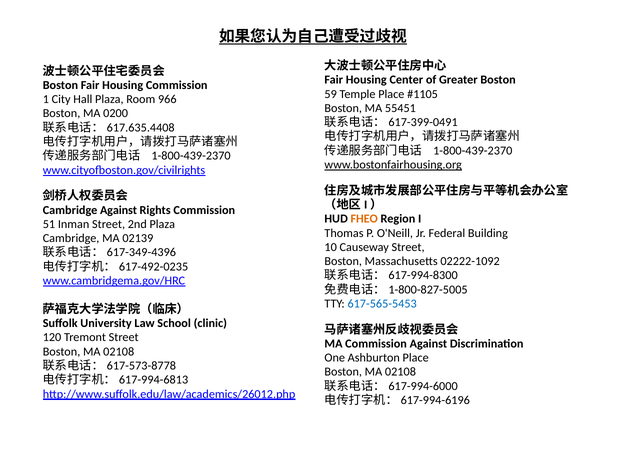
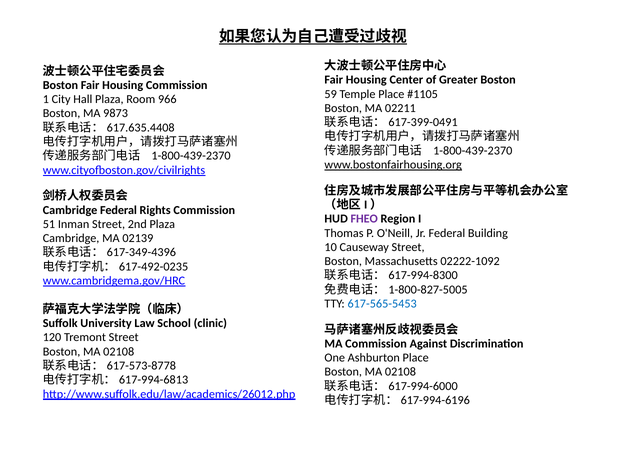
55451: 55451 -> 02211 (400, 108)
0200: 0200 -> 9873 (116, 114)
Cambridge Against: Against -> Federal (118, 210)
FHEO colour: orange -> purple (364, 219)
